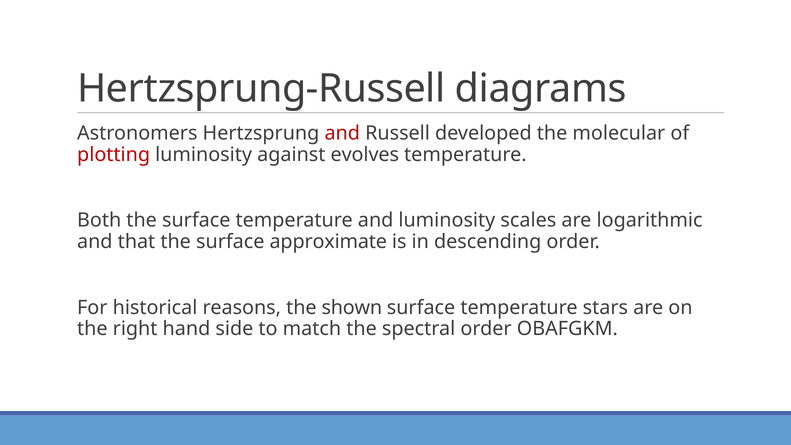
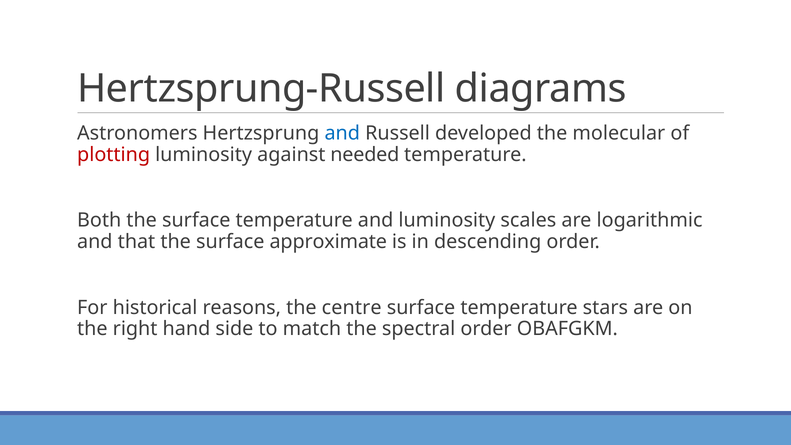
and colour: red -> blue (342, 133)
evolves: evolves -> needed (365, 155)
shown: shown -> centre (352, 308)
